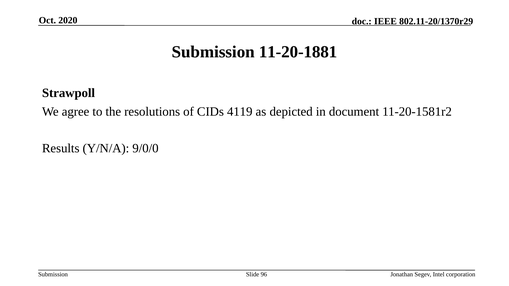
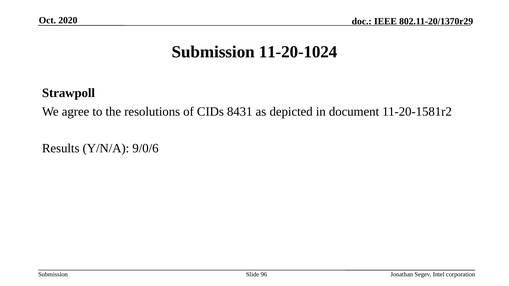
11-20-1881: 11-20-1881 -> 11-20-1024 (298, 52)
4119: 4119 -> 8431 (240, 112)
9/0/0: 9/0/0 -> 9/0/6 (145, 149)
